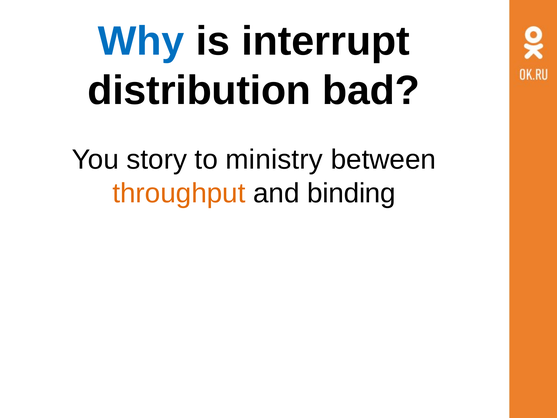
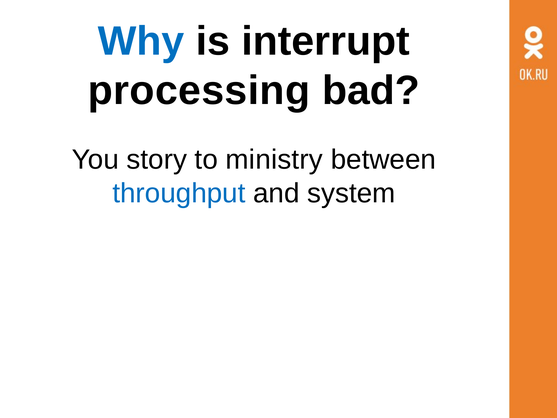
distribution: distribution -> processing (199, 91)
throughput colour: orange -> blue (179, 193)
binding: binding -> system (351, 193)
